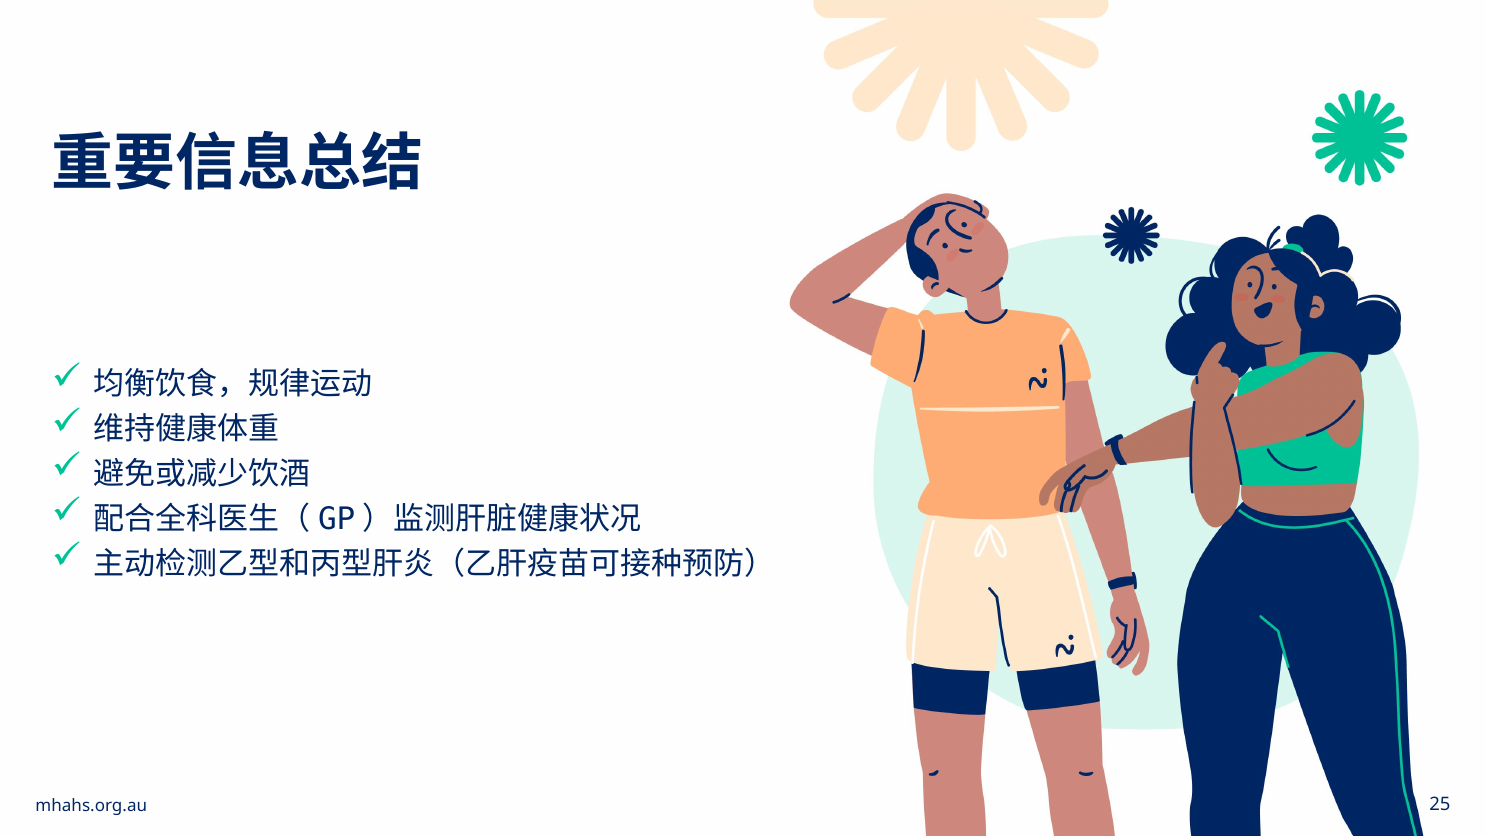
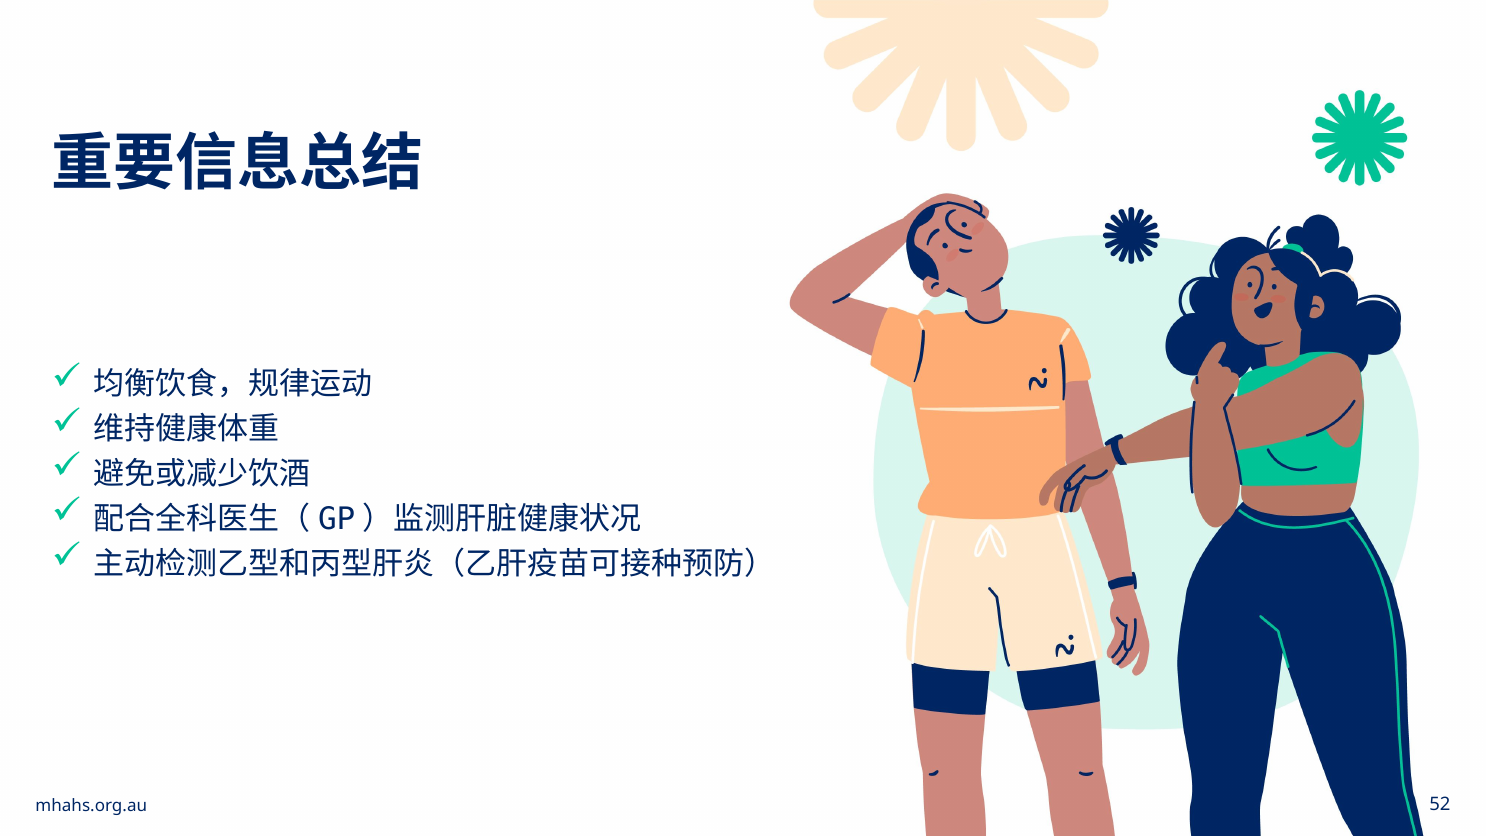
25: 25 -> 52 (1440, 804)
